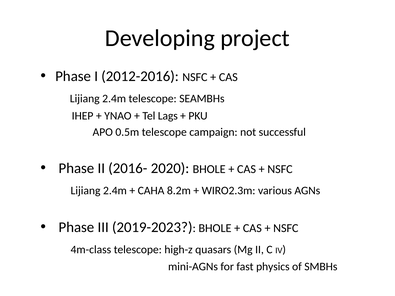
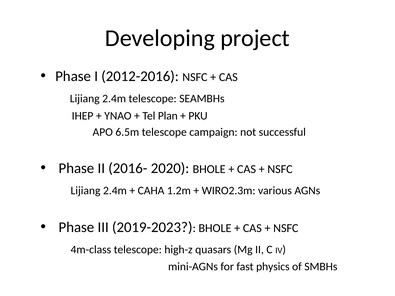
Lags: Lags -> Plan (168, 116)
0.5m: 0.5m -> 6.5m (127, 132)
8.2m: 8.2m -> 1.2m (179, 191)
